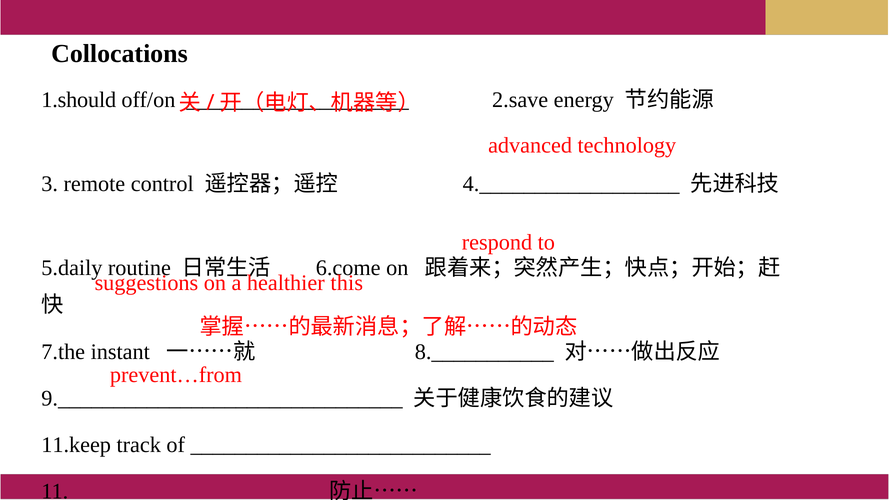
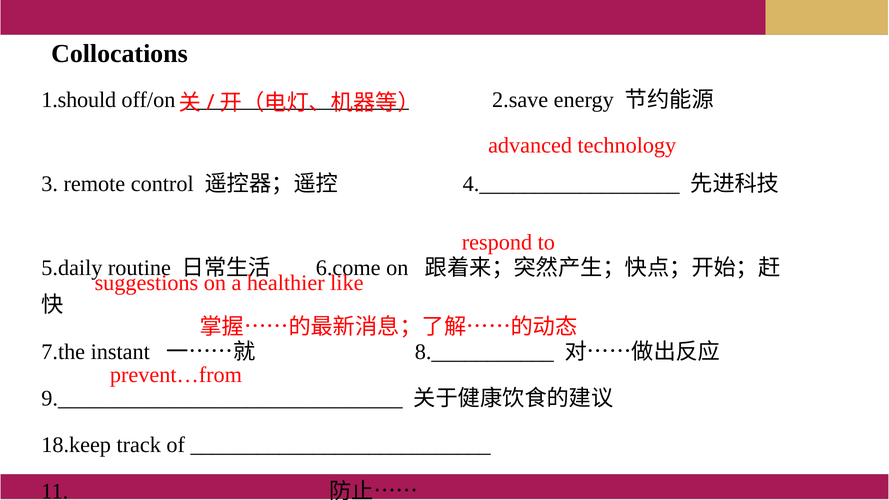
this: this -> like (347, 283)
11.keep: 11.keep -> 18.keep (76, 445)
